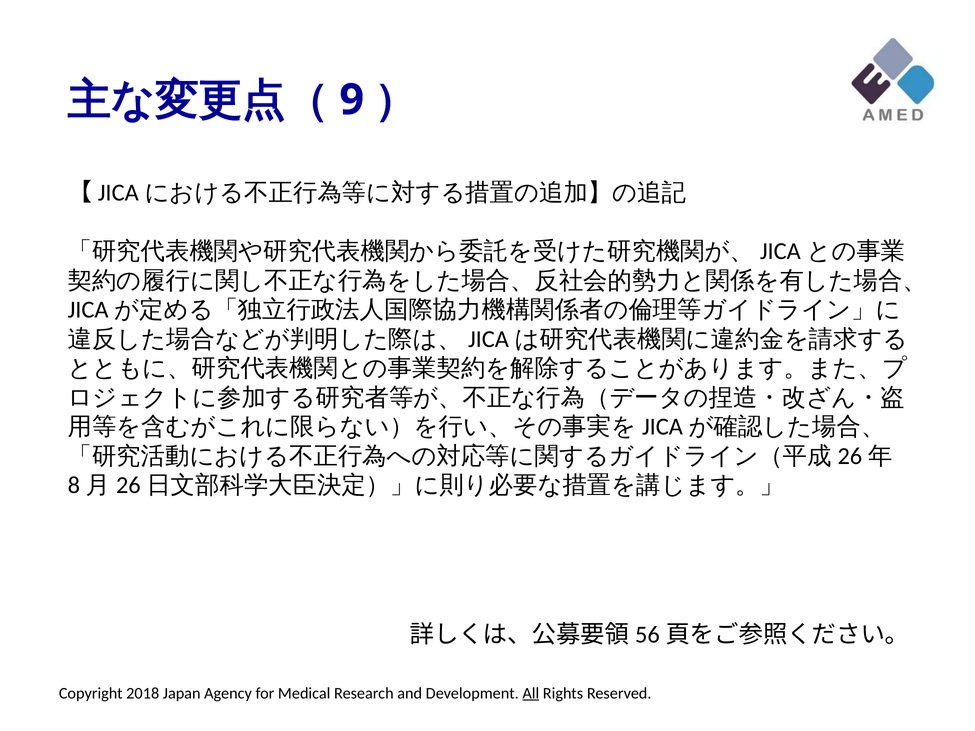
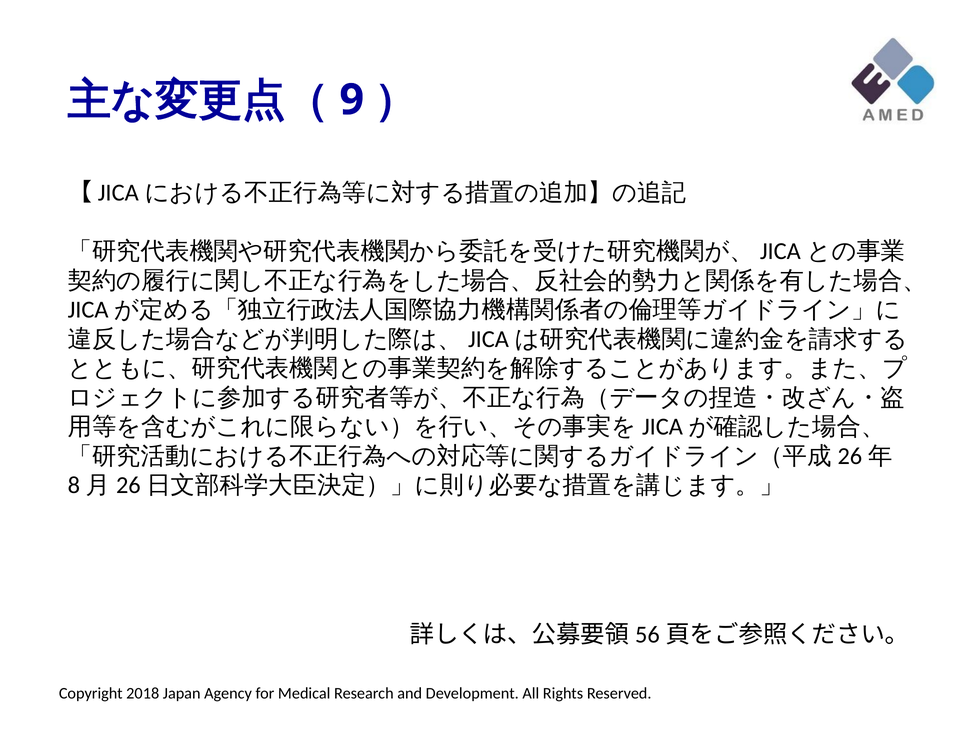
All underline: present -> none (531, 693)
